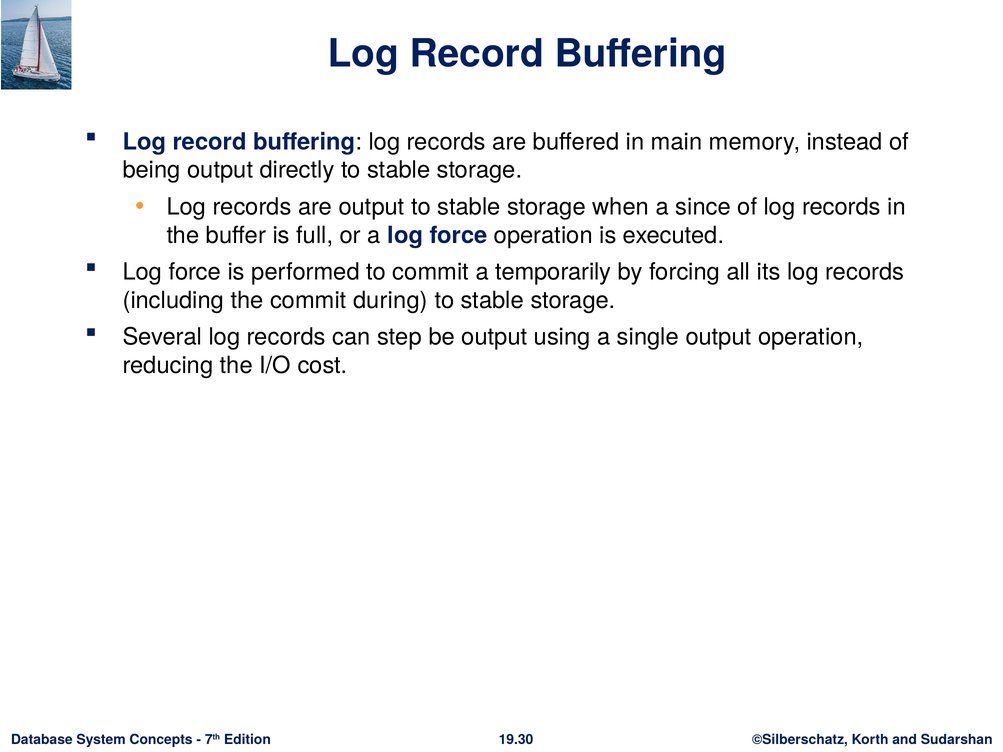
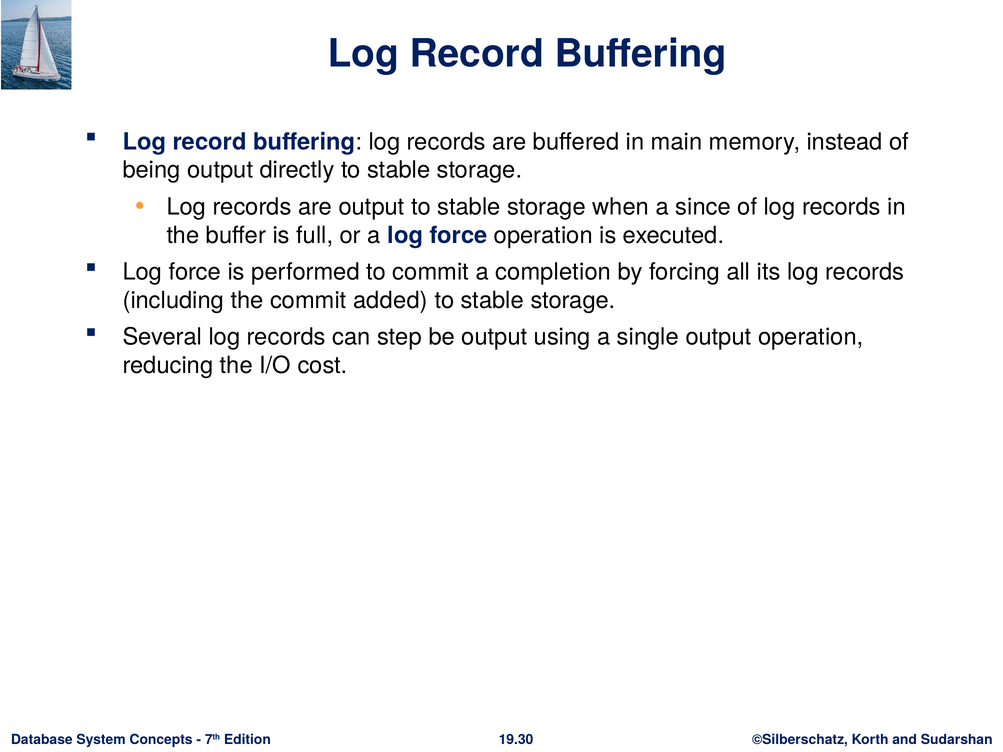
temporarily: temporarily -> completion (553, 272)
during: during -> added (390, 301)
